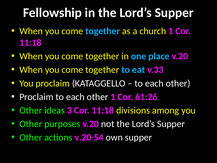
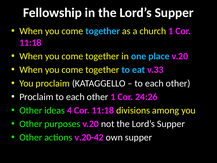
61:26: 61:26 -> 24:26 (146, 97)
3: 3 -> 4 (69, 110)
v.20-54: v.20-54 -> v.20-42 (89, 137)
